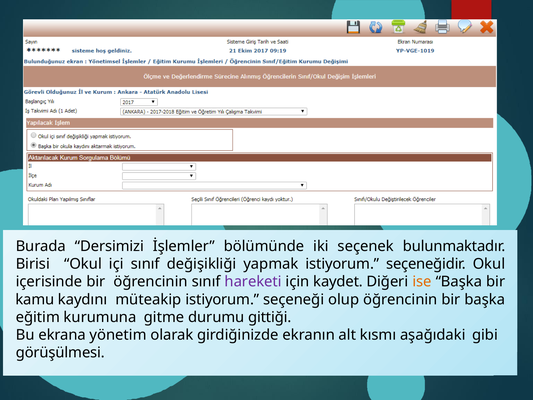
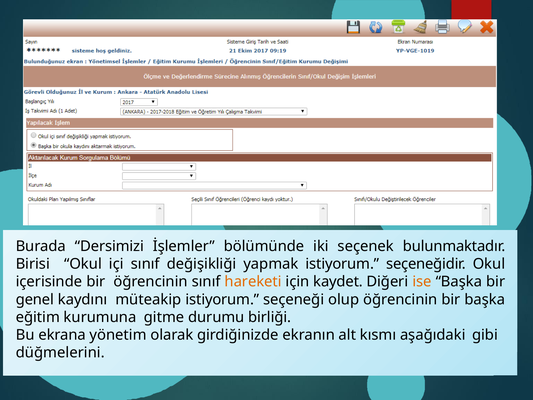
hareketi colour: purple -> orange (253, 282)
kamu: kamu -> genel (35, 299)
gittiği: gittiği -> birliği (270, 317)
görüşülmesi: görüşülmesi -> düğmelerini (60, 352)
